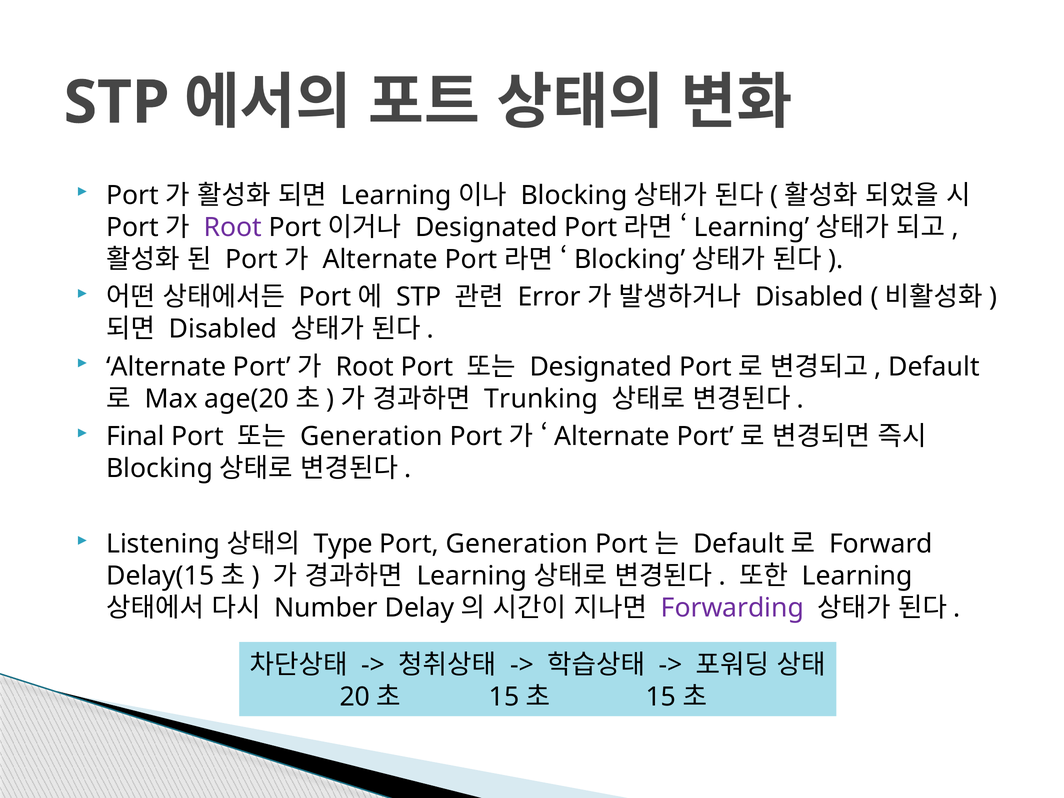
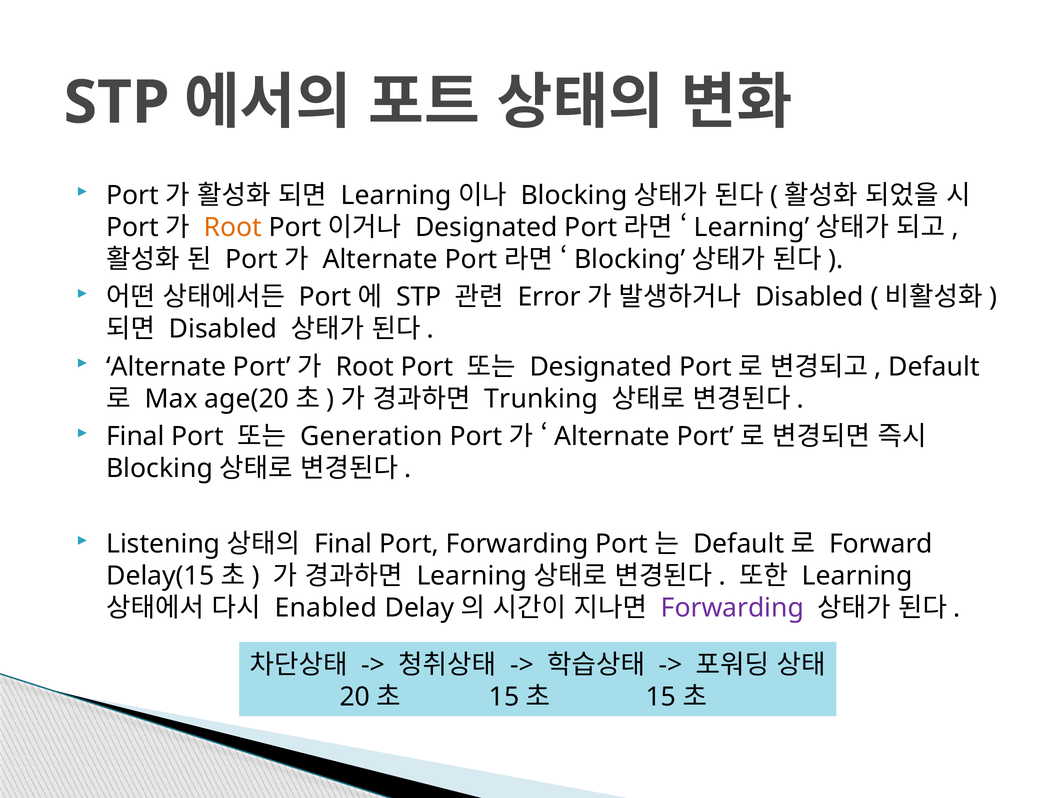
Root colour: purple -> orange (233, 227)
Type: Type -> Final (343, 544)
Port Generation: Generation -> Forwarding (517, 544)
Number: Number -> Enabled (326, 608)
